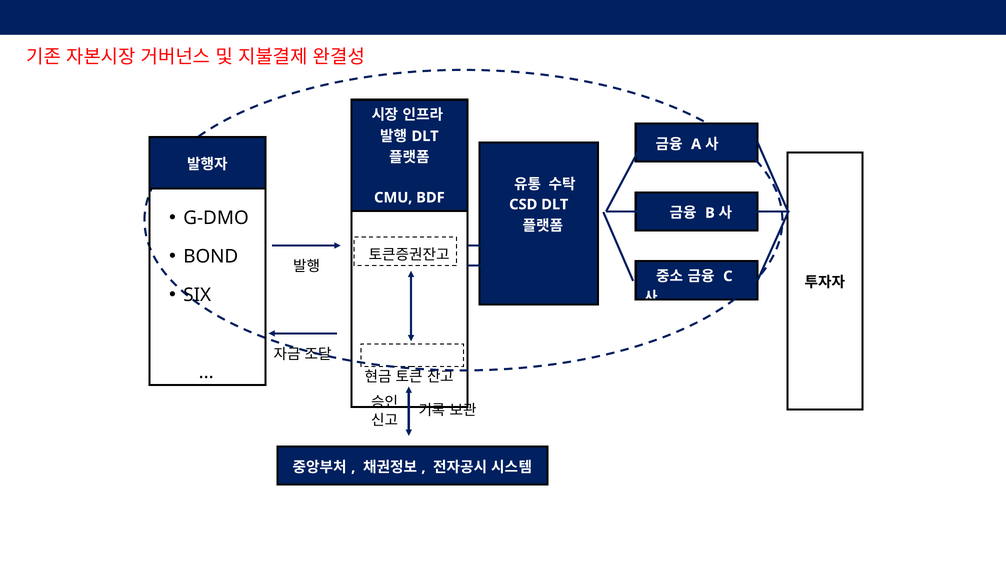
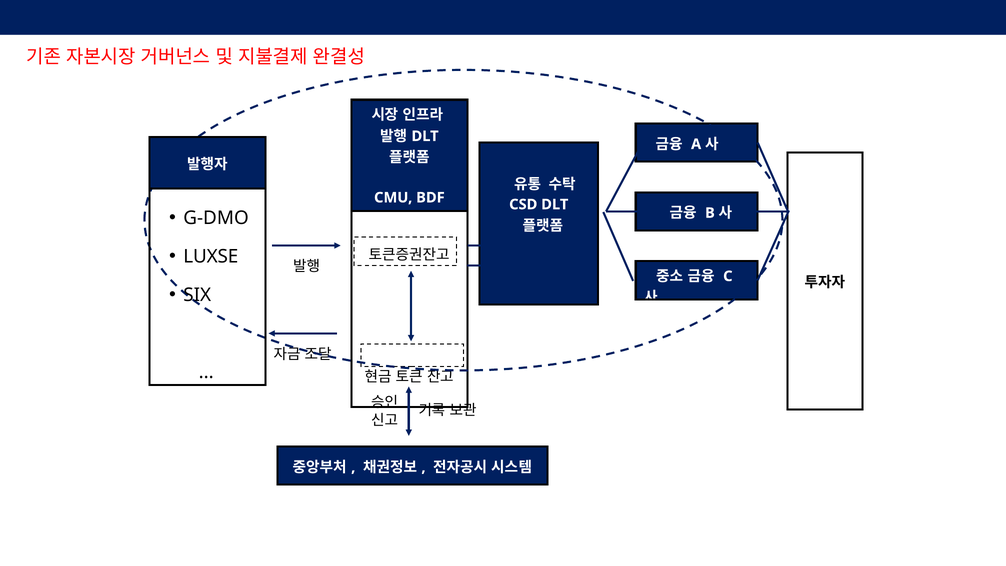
BOND: BOND -> LUXSE (211, 256)
